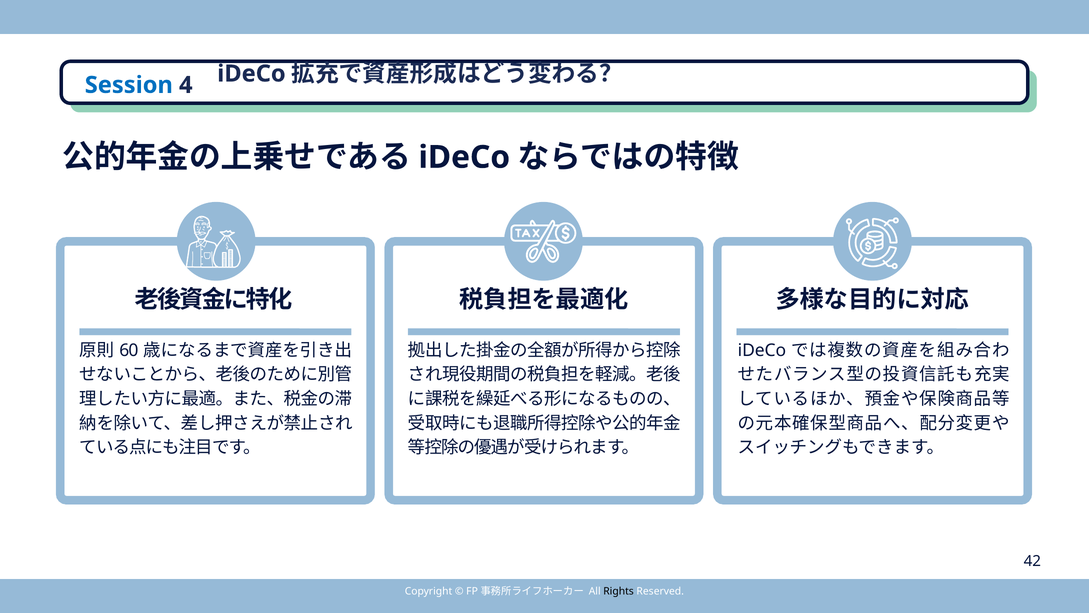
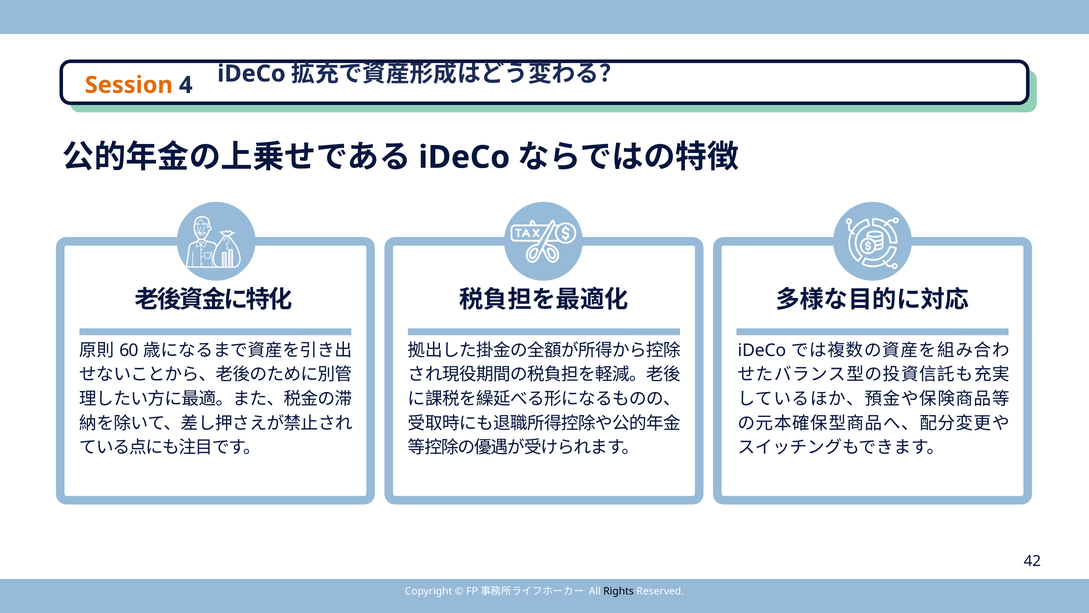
Session colour: blue -> orange (129, 85)
